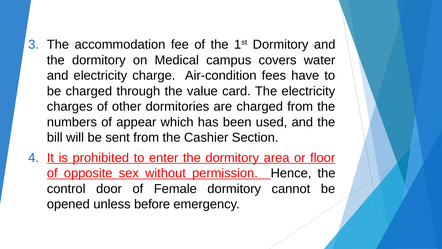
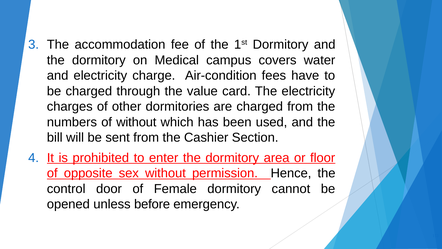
of appear: appear -> without (136, 122)
